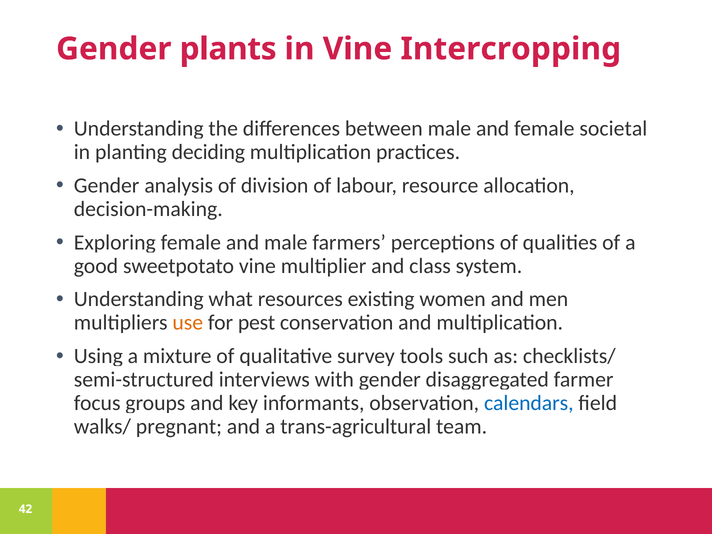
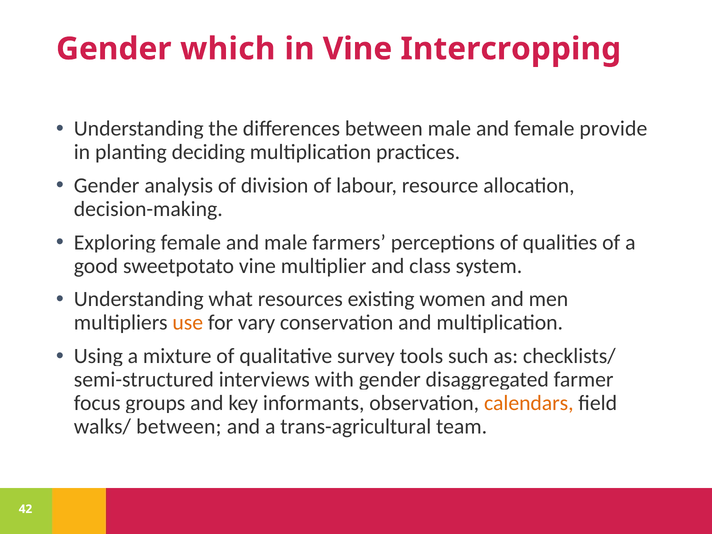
plants: plants -> which (228, 49)
societal: societal -> provide (613, 129)
pest: pest -> vary (257, 323)
calendars colour: blue -> orange (529, 403)
walks/ pregnant: pregnant -> between (179, 427)
